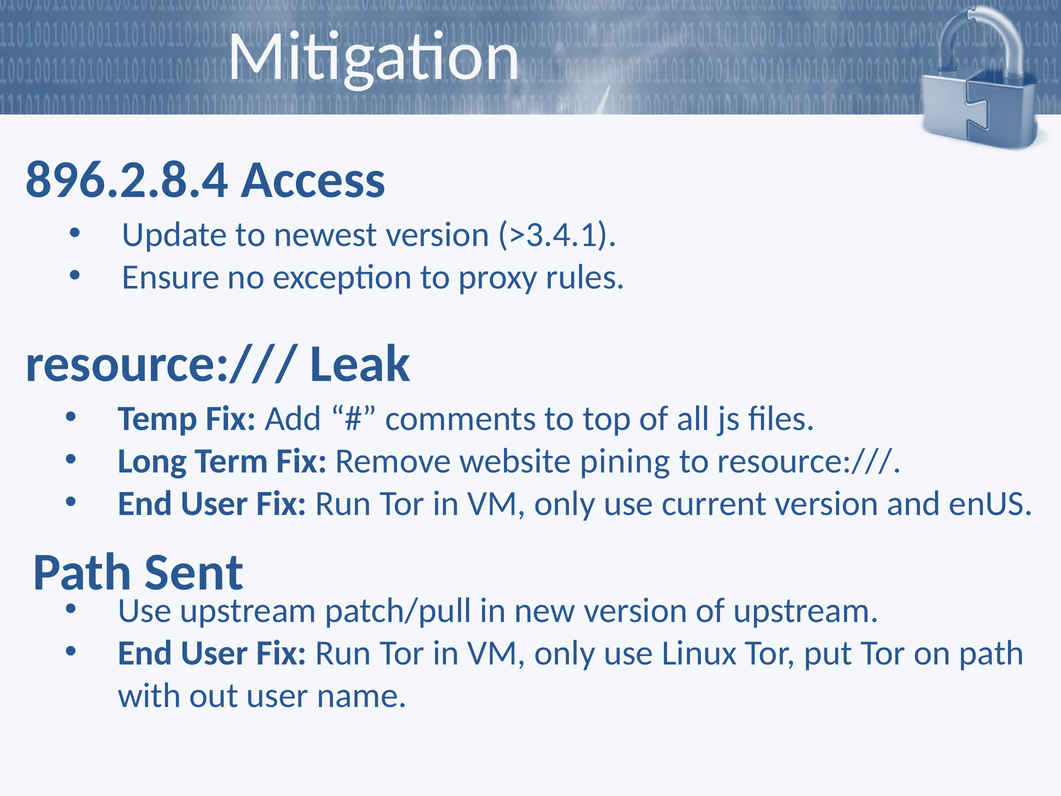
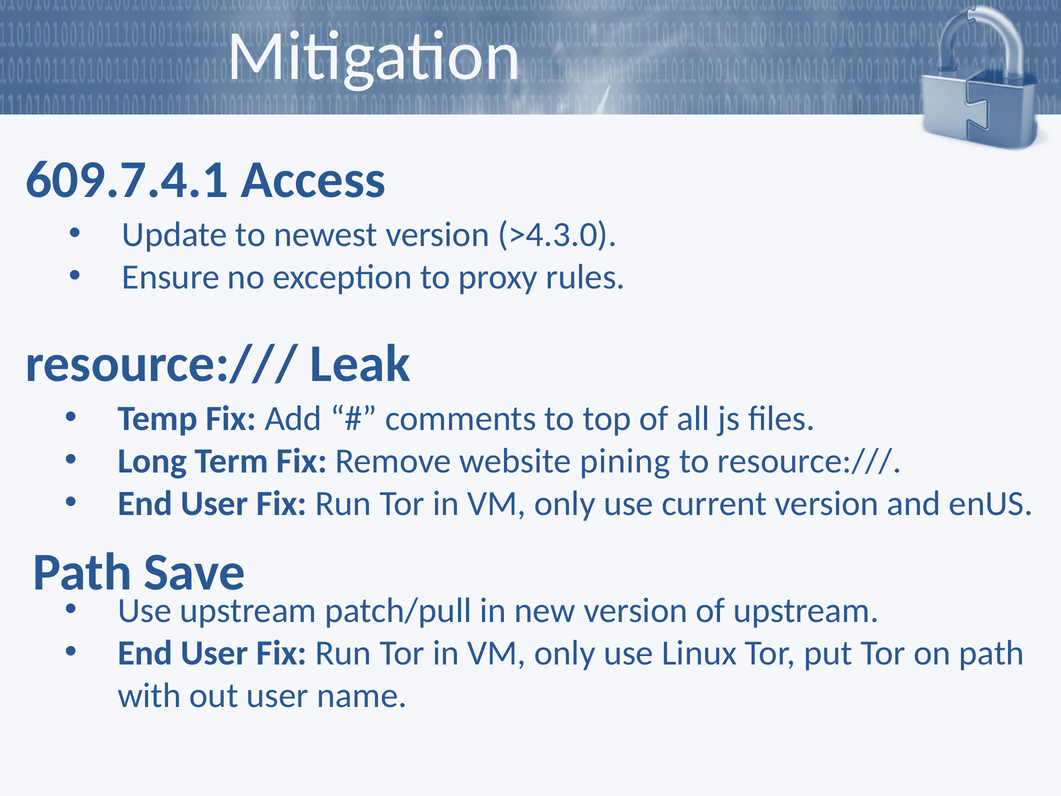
896.2.8.4: 896.2.8.4 -> 609.7.4.1 (127, 180)
>3.4.1: >3.4.1 -> >4.3.0 (557, 235)
Sent: Sent -> Save (195, 572)
